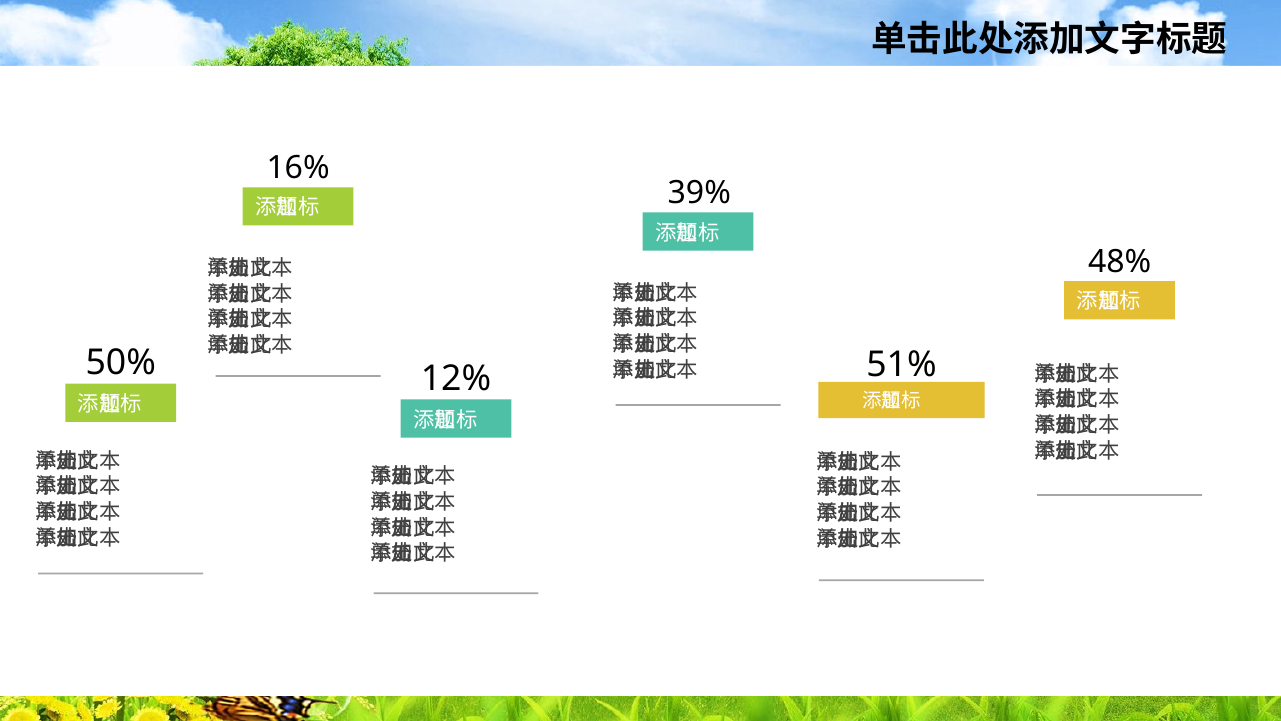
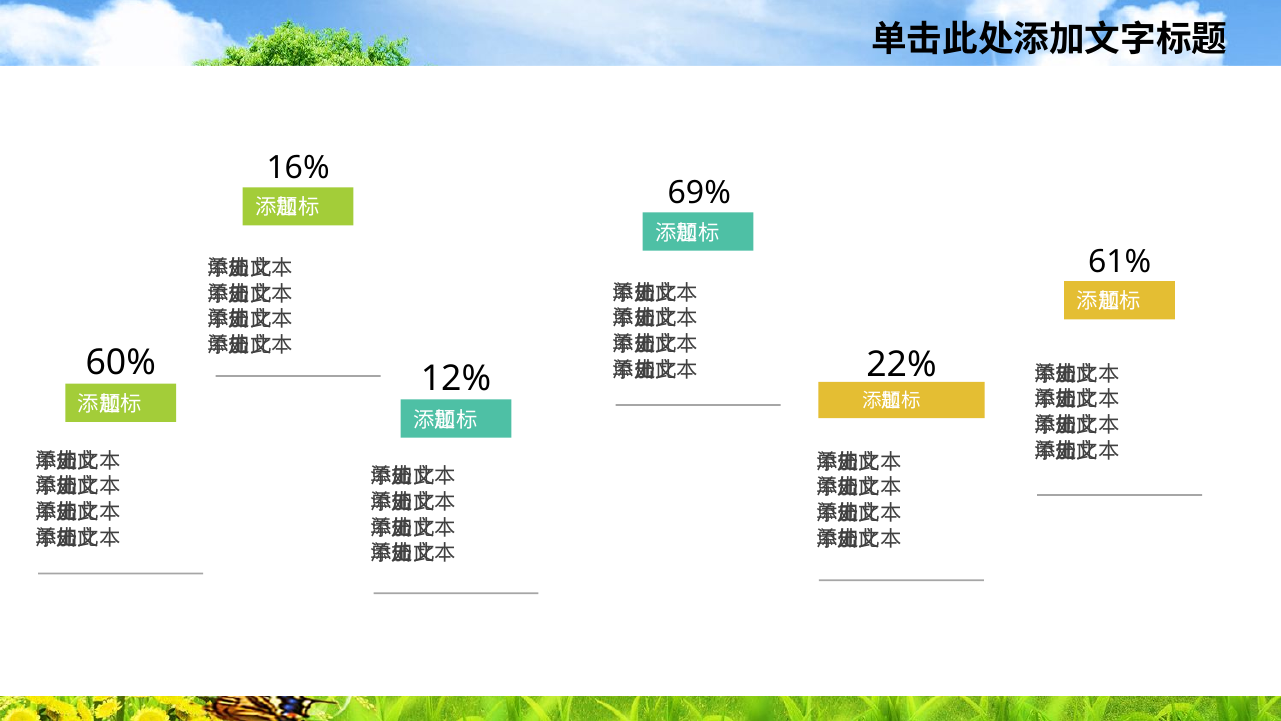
39%: 39% -> 69% (699, 193)
48%: 48% -> 61% (1120, 261)
50%: 50% -> 60% (121, 363)
51%: 51% -> 22% (902, 364)
